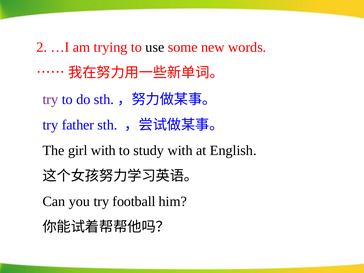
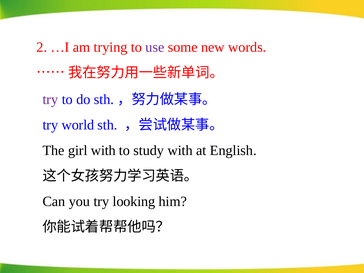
use colour: black -> purple (155, 47)
father: father -> world (78, 125)
football: football -> looking (134, 201)
